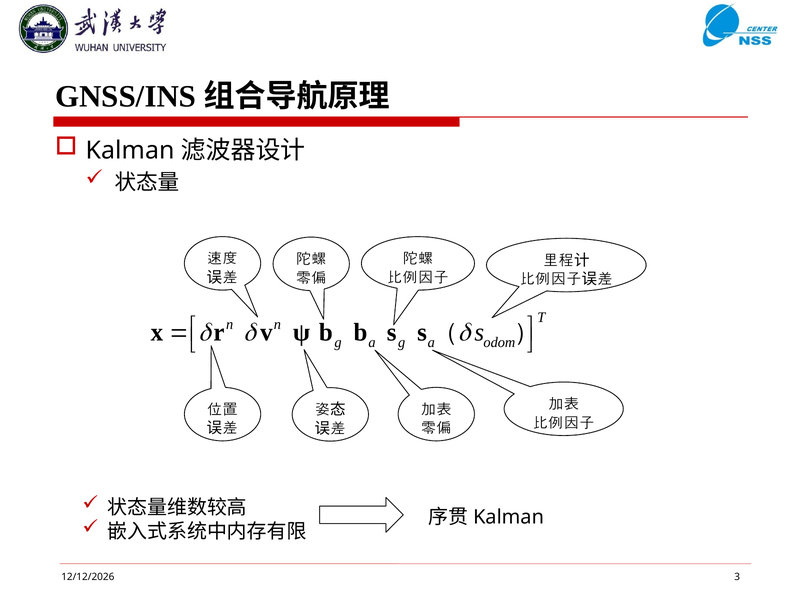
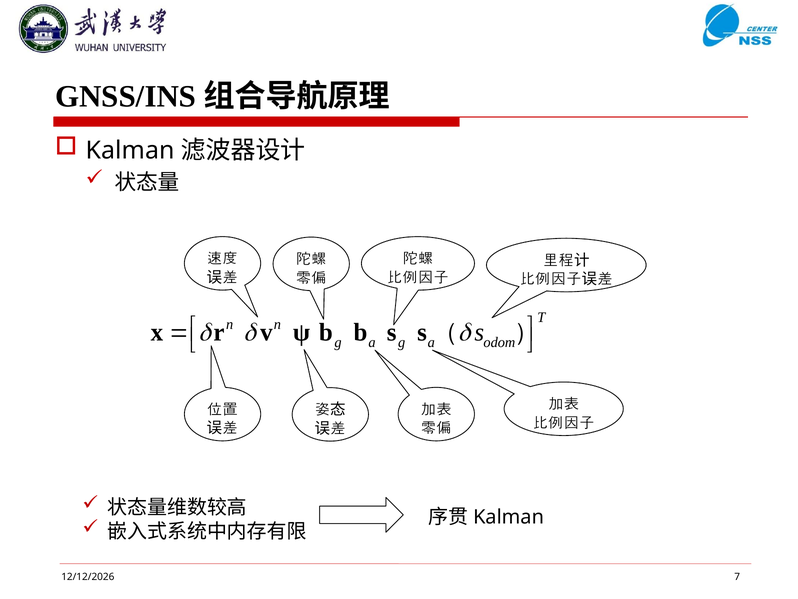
3: 3 -> 7 (737, 576)
